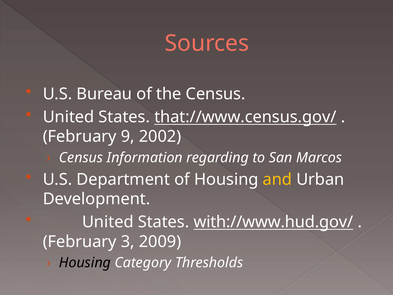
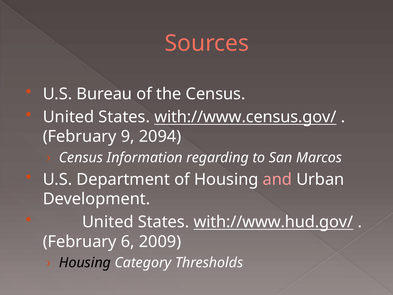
that://www.census.gov/: that://www.census.gov/ -> with://www.census.gov/ (245, 117)
2002: 2002 -> 2094 (160, 136)
and colour: yellow -> pink (277, 179)
3: 3 -> 6 (128, 241)
